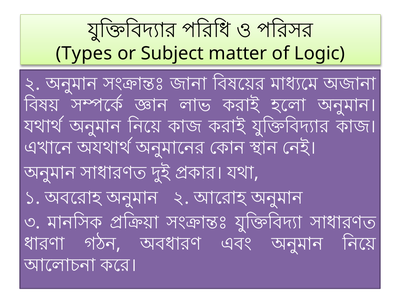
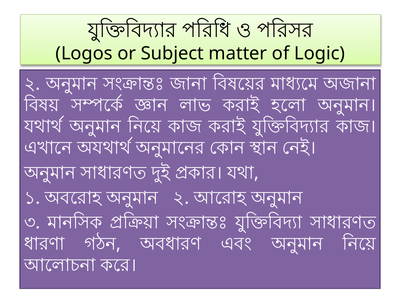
Types: Types -> Logos (84, 53)
